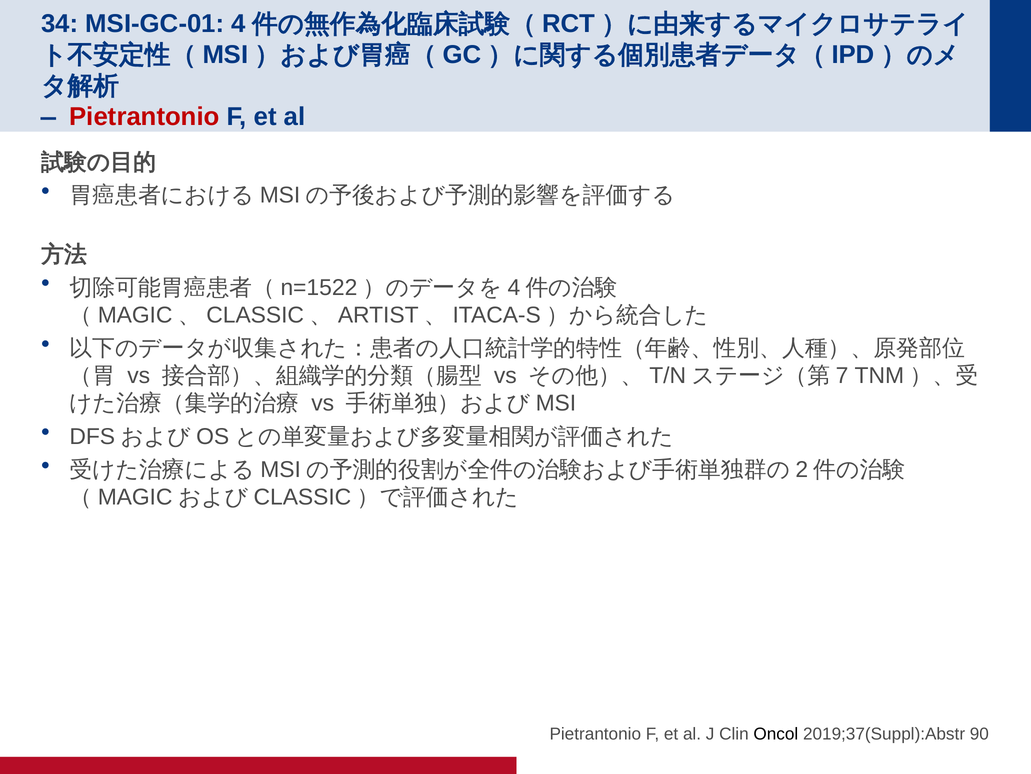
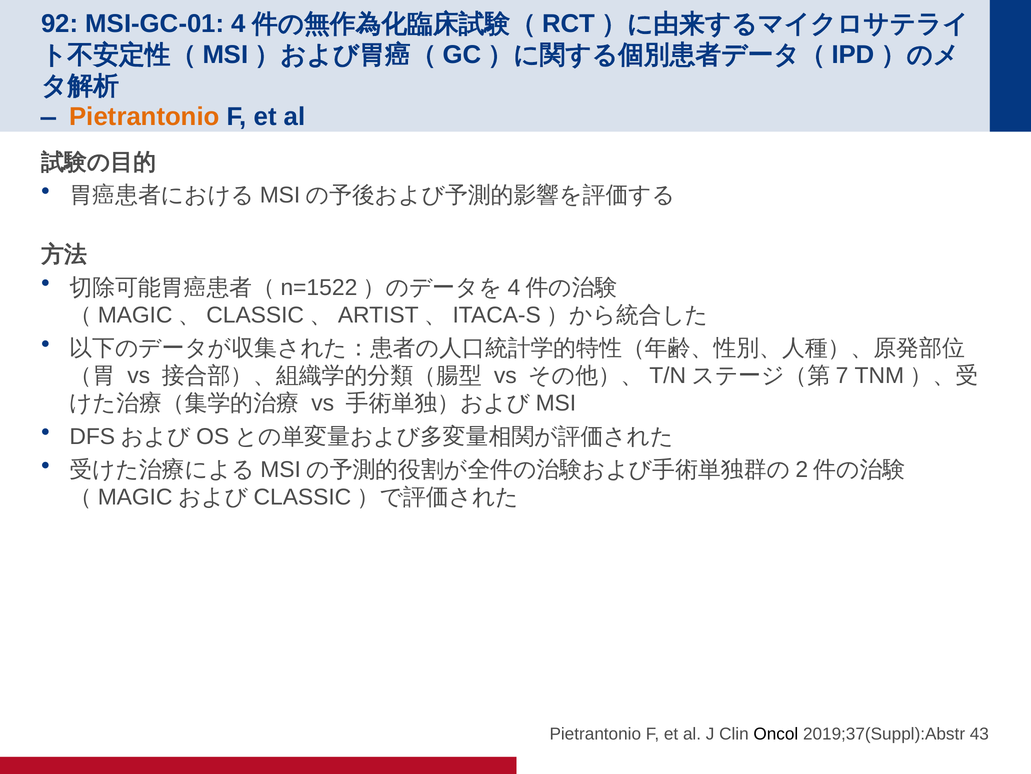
34: 34 -> 92 (60, 24)
Pietrantonio colour: red -> orange (144, 117)
90: 90 -> 43 (979, 733)
